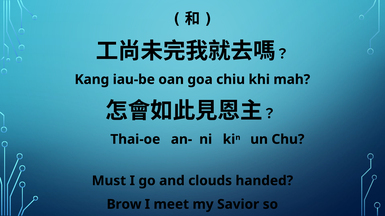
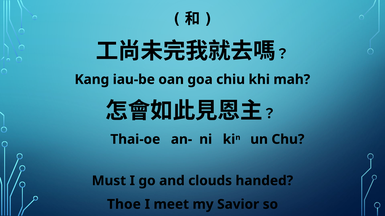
Brow: Brow -> Thoe (124, 205)
